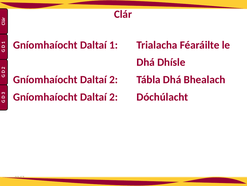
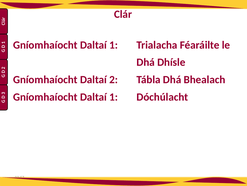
2: 2 -> 1 (114, 97)
